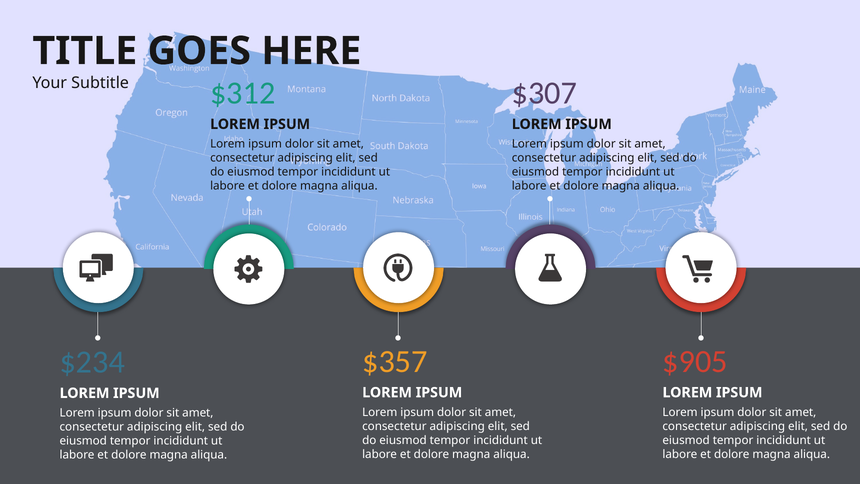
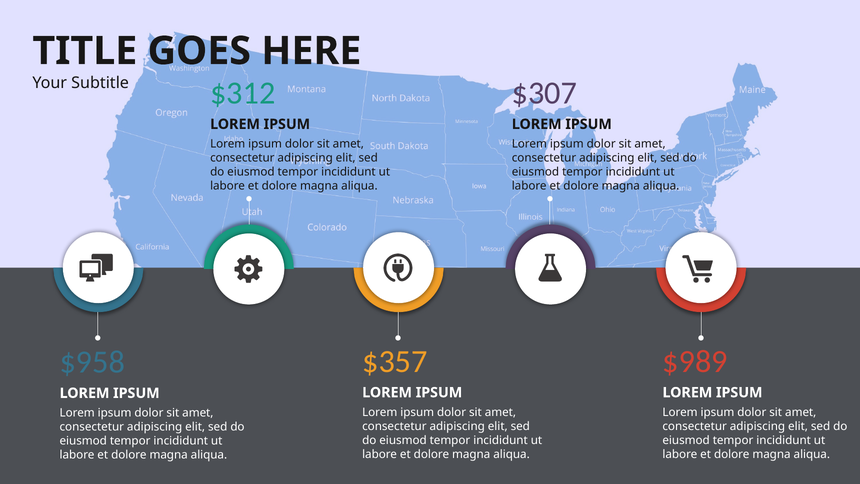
$905: $905 -> $989 (695, 361)
$234: $234 -> $958 (92, 362)
